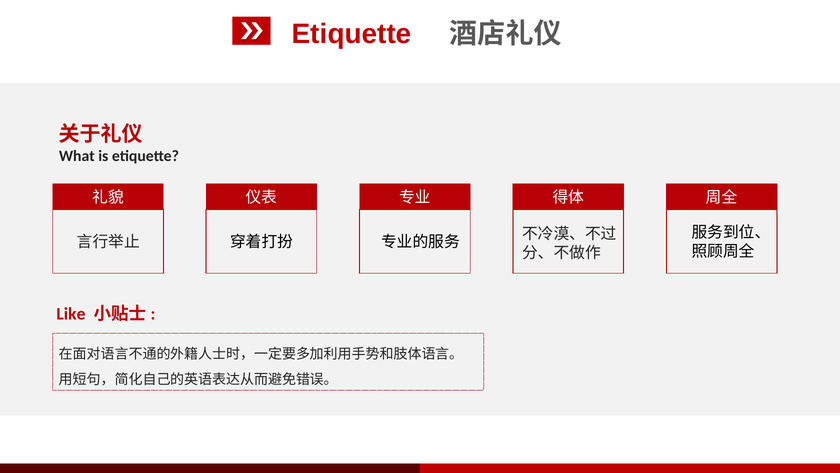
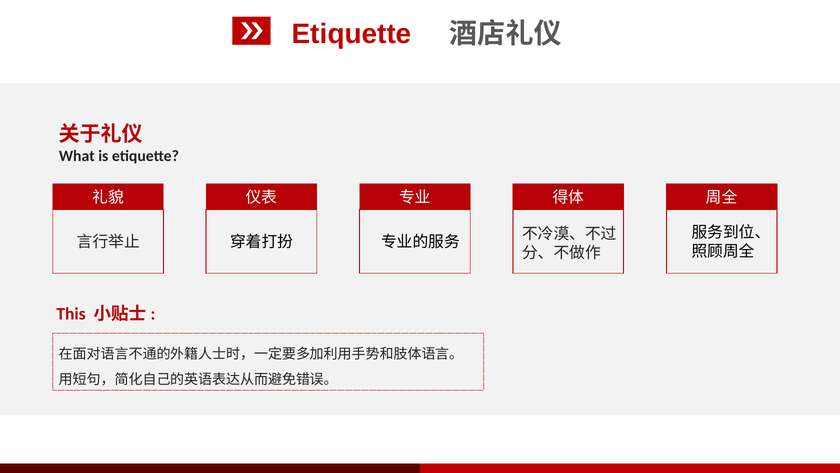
Like: Like -> This (71, 314)
